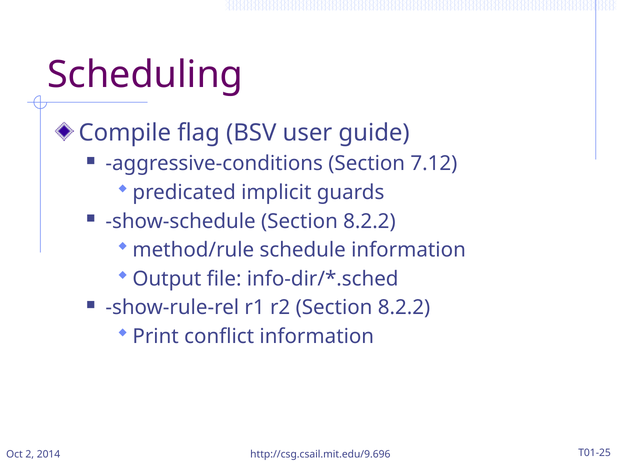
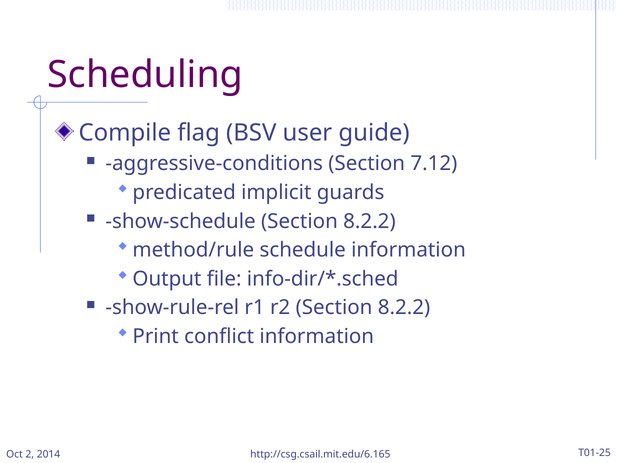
http://csg.csail.mit.edu/9.696: http://csg.csail.mit.edu/9.696 -> http://csg.csail.mit.edu/6.165 (320, 454)
